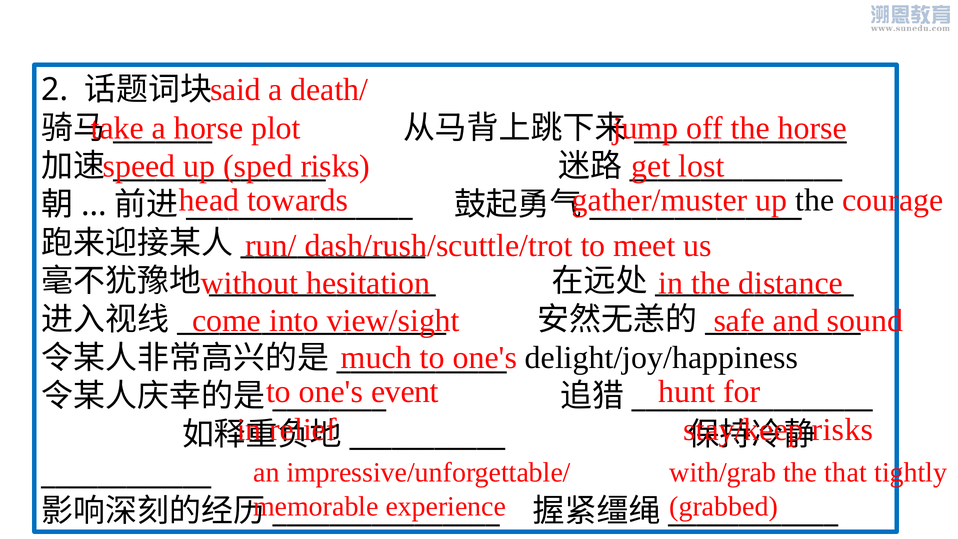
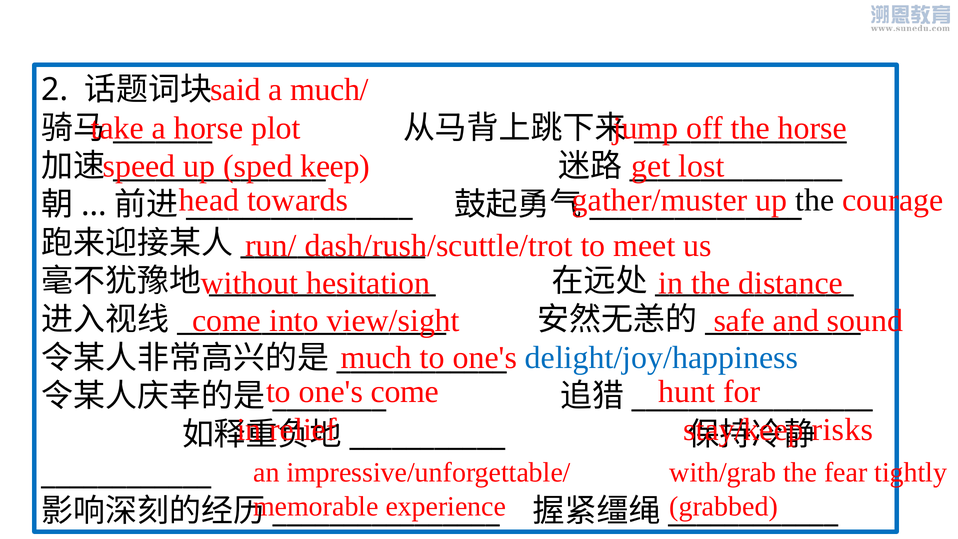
death/: death/ -> much/ (329, 90)
risks: risks -> keep (335, 166)
delight/joy/happiness colour: black -> blue (662, 358)
event: event -> come (405, 392)
that: that -> fear (846, 473)
